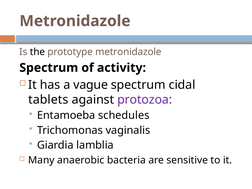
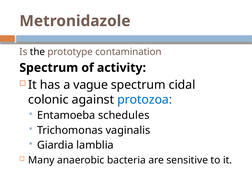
prototype metronidazole: metronidazole -> contamination (128, 52)
tablets: tablets -> colonic (48, 100)
protozoa colour: purple -> blue (145, 100)
